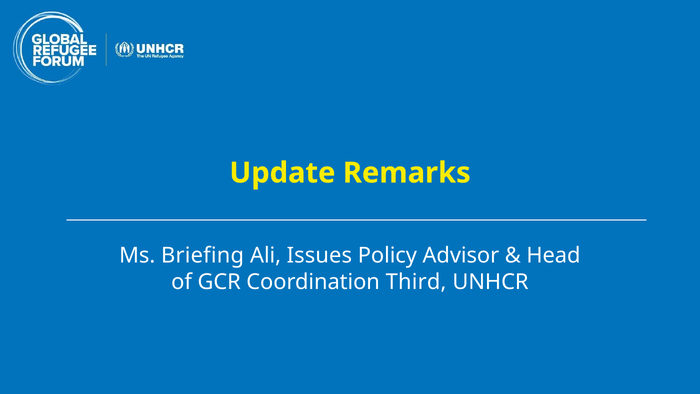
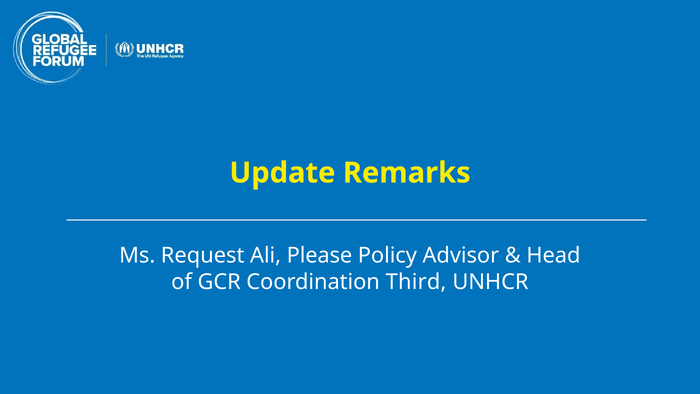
Briefing: Briefing -> Request (203, 255)
Issues: Issues -> Please (319, 255)
